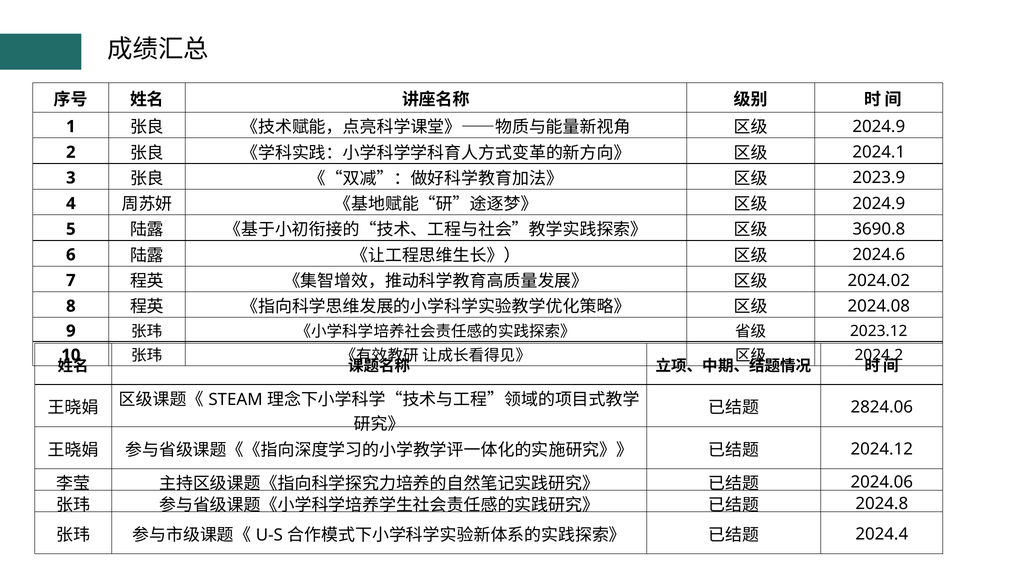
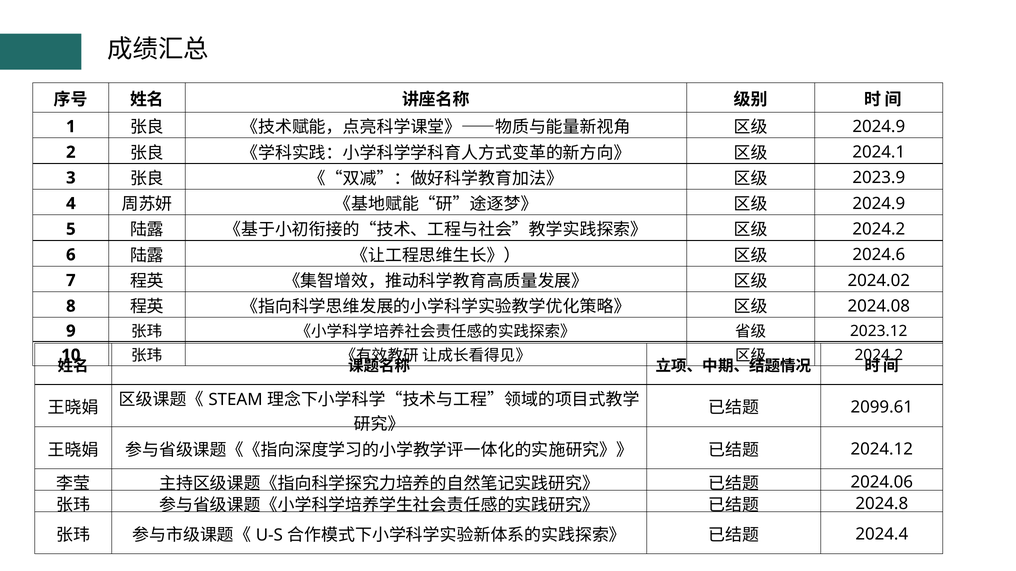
3690.8: 3690.8 -> 2024.2 (879, 229)
2824.06: 2824.06 -> 2099.61 (882, 408)
